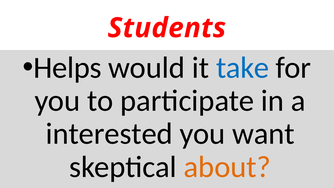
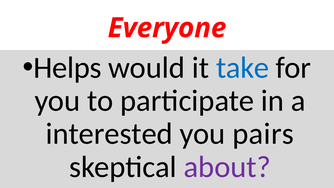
Students: Students -> Everyone (167, 28)
want: want -> pairs (263, 134)
about colour: orange -> purple (227, 167)
